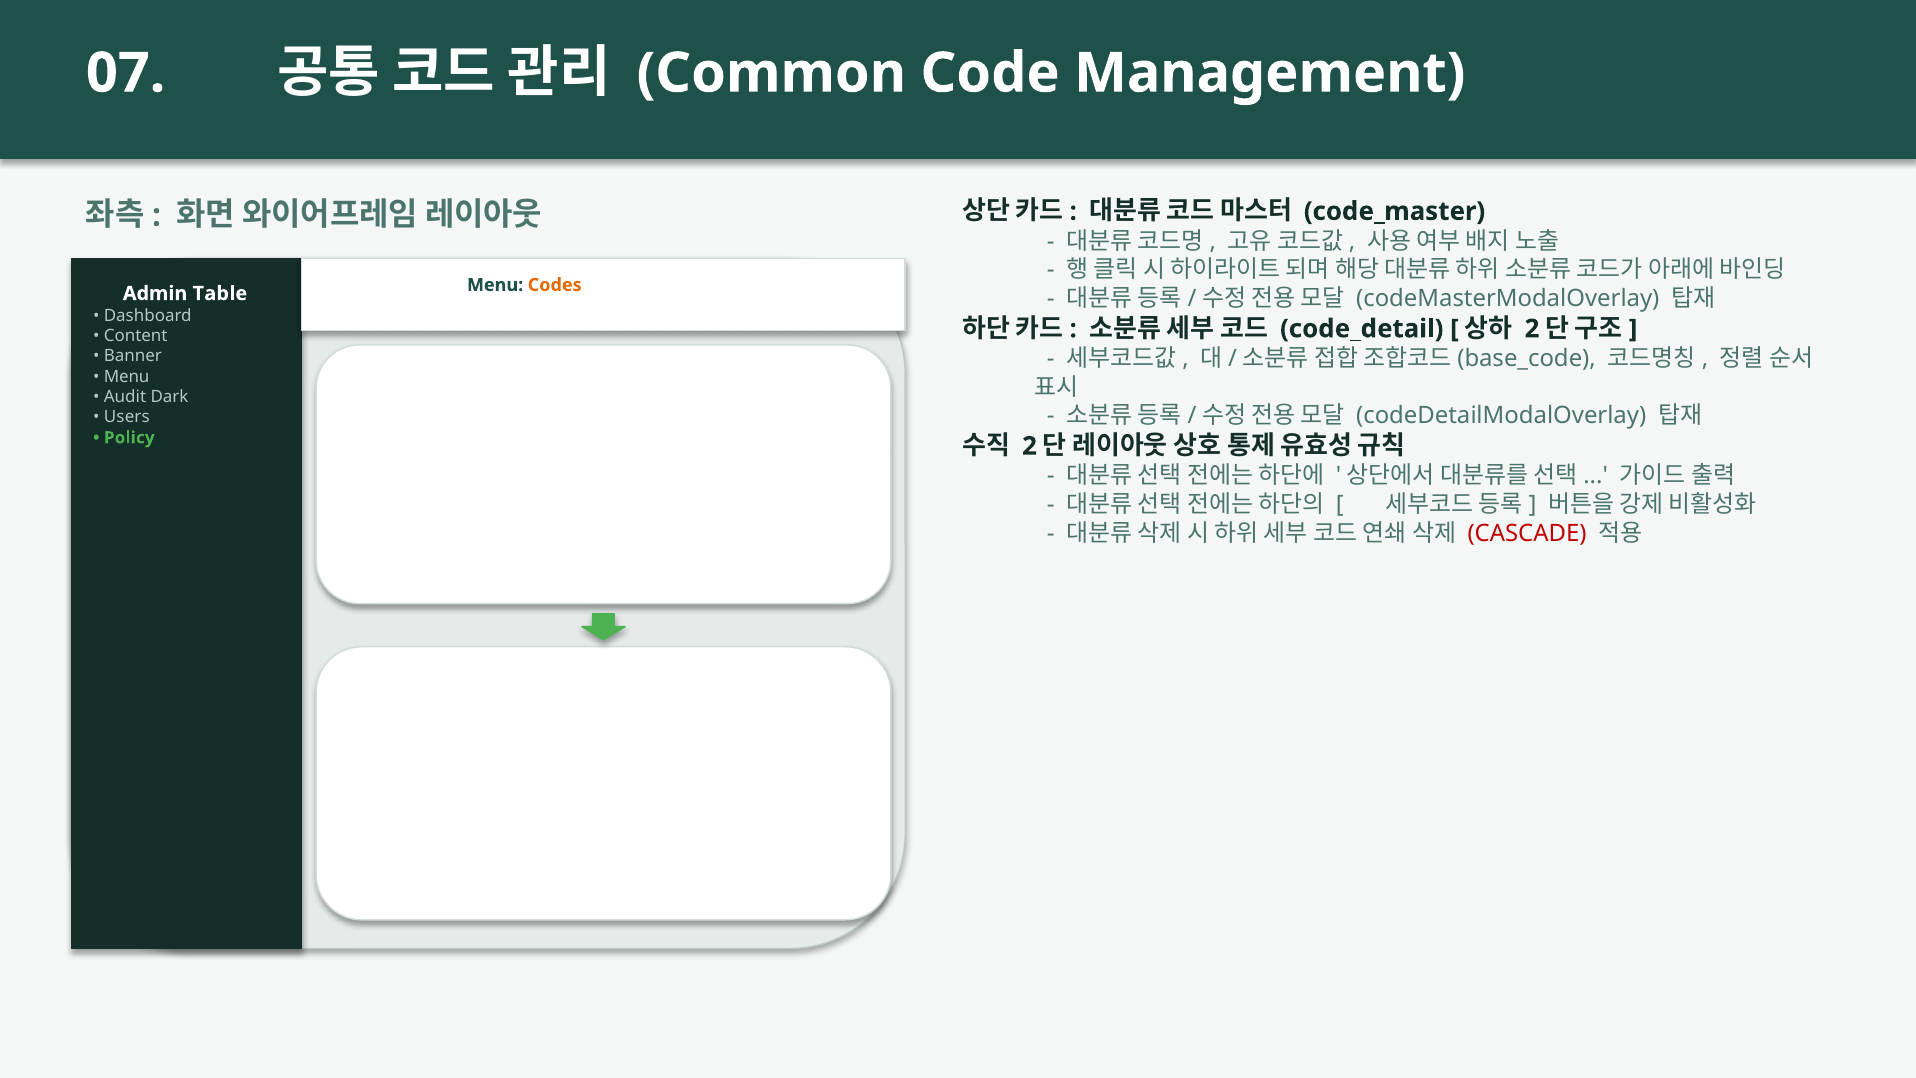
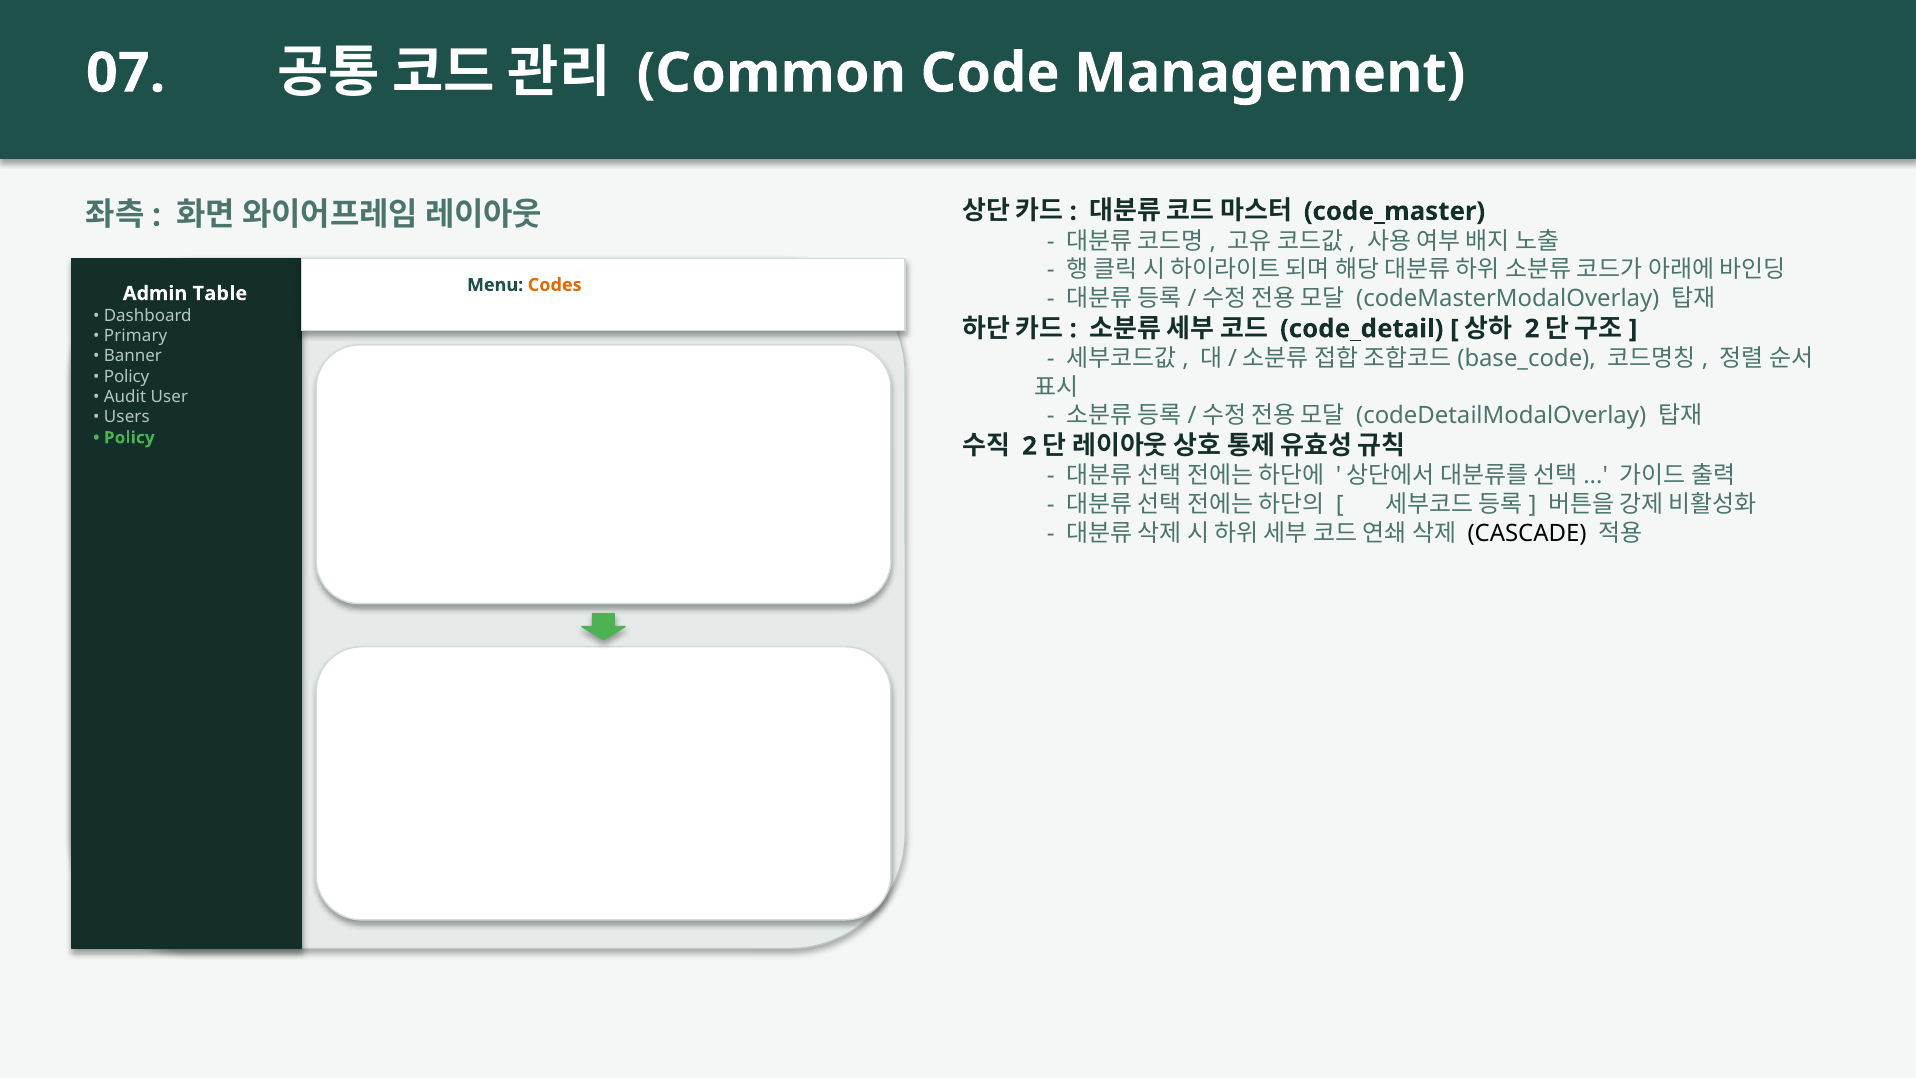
Content: Content -> Primary (136, 336)
Menu: Menu -> Policy (127, 377)
Dark: Dark -> User (169, 397)
CASCADE colour: red -> black (1527, 533)
